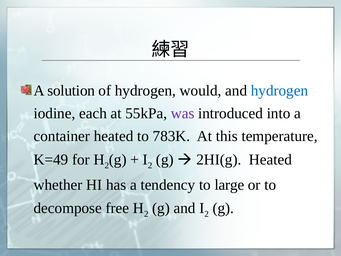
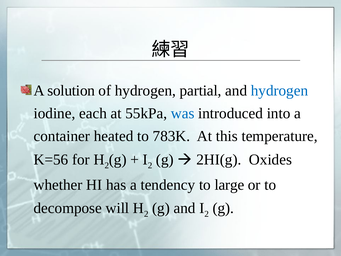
would: would -> partial (201, 91)
was colour: purple -> blue (183, 113)
K=49: K=49 -> K=56 (51, 159)
2HI(g Heated: Heated -> Oxides (270, 159)
free: free -> will (117, 208)
